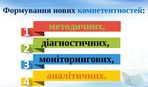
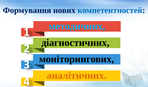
методичних colour: light green -> light blue (77, 26)
